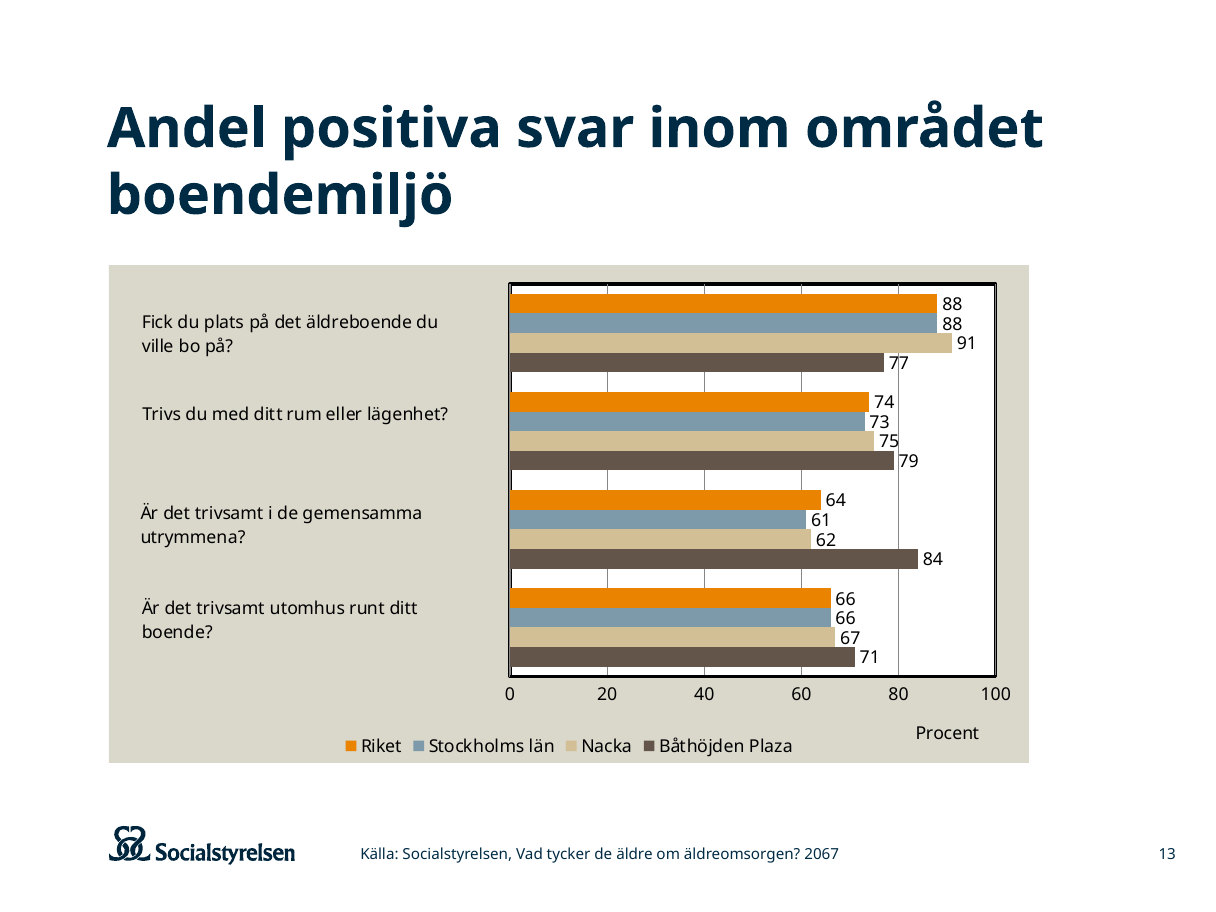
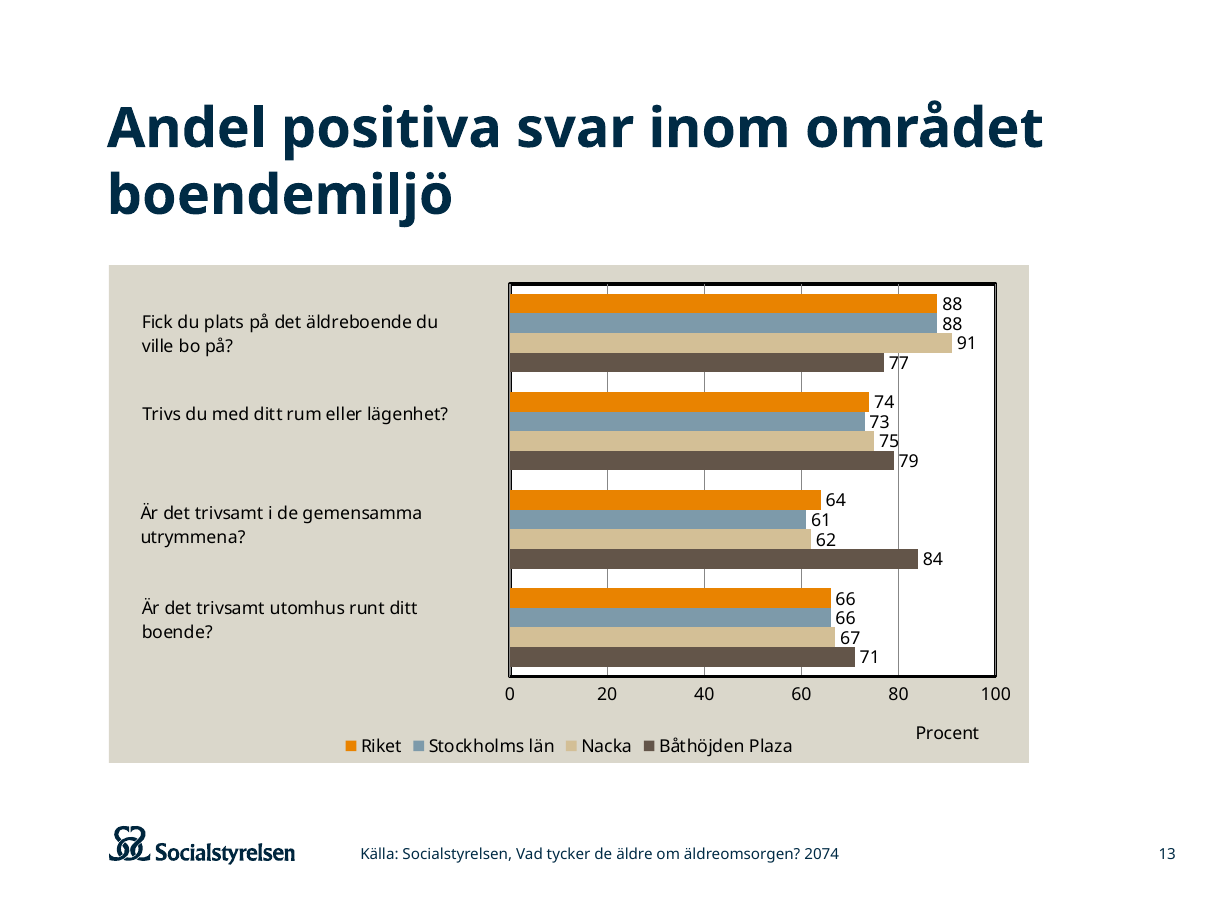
2067: 2067 -> 2074 (822, 855)
